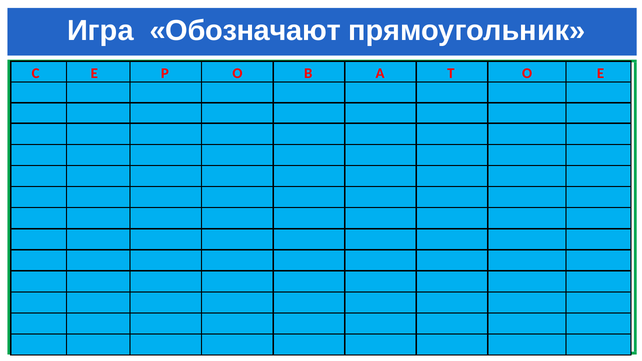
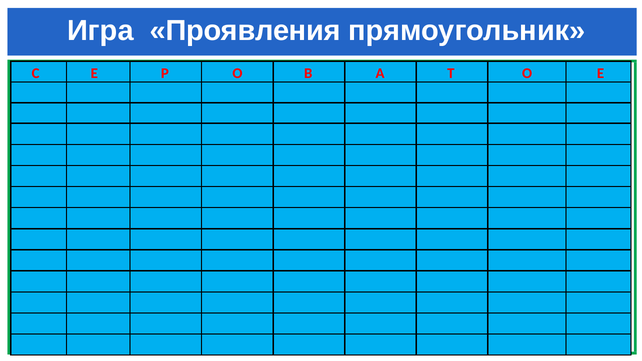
Обозначают: Обозначают -> Проявления (245, 31)
